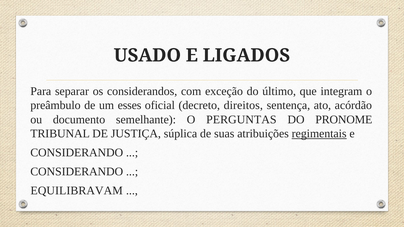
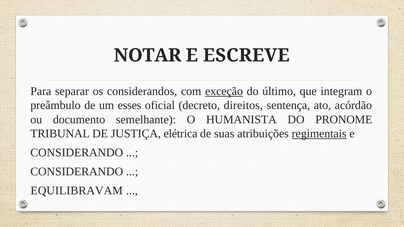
USADO: USADO -> NOTAR (147, 55)
LIGADOS: LIGADOS -> ESCREVE (246, 55)
exceção underline: none -> present (224, 91)
PERGUNTAS: PERGUNTAS -> HUMANISTA (241, 120)
súplica: súplica -> elétrica (181, 134)
